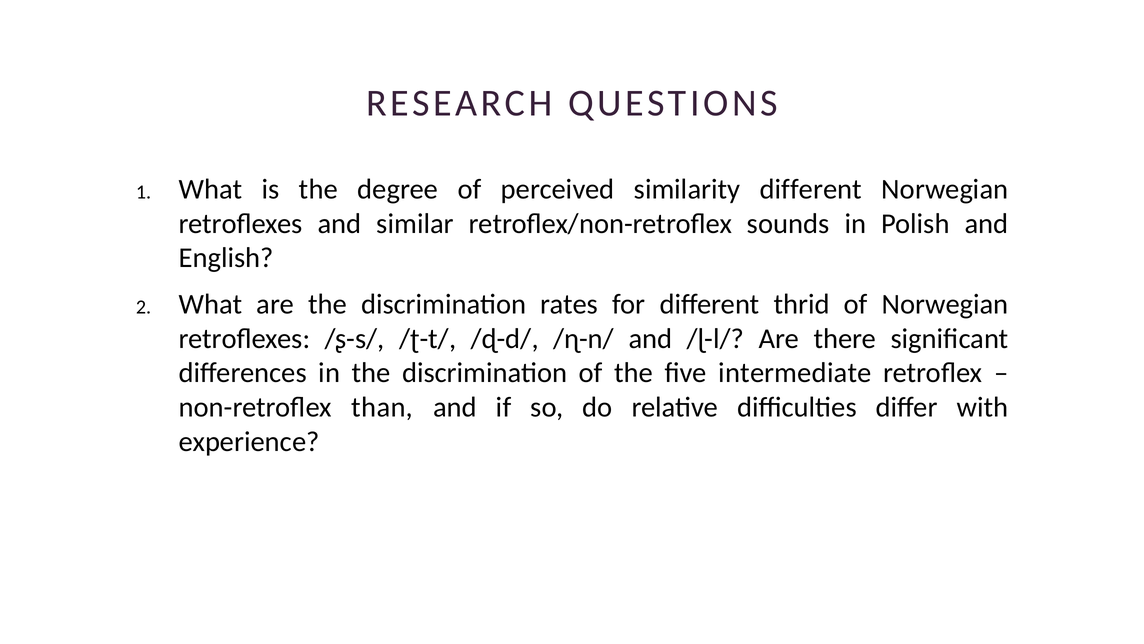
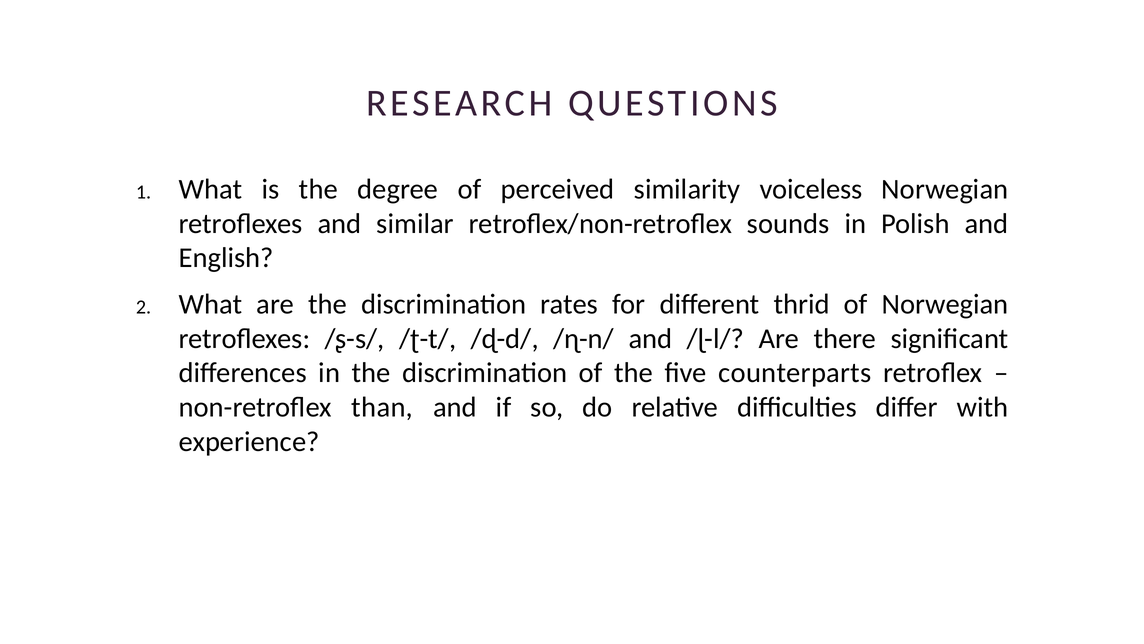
similarity different: different -> voiceless (811, 189)
intermediate: intermediate -> counterparts (795, 373)
